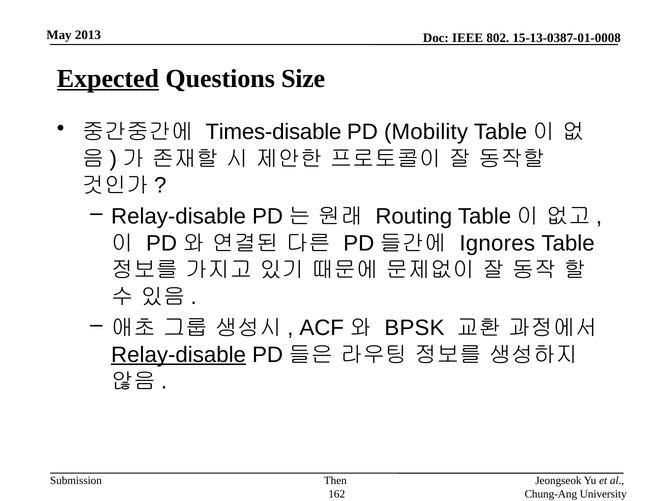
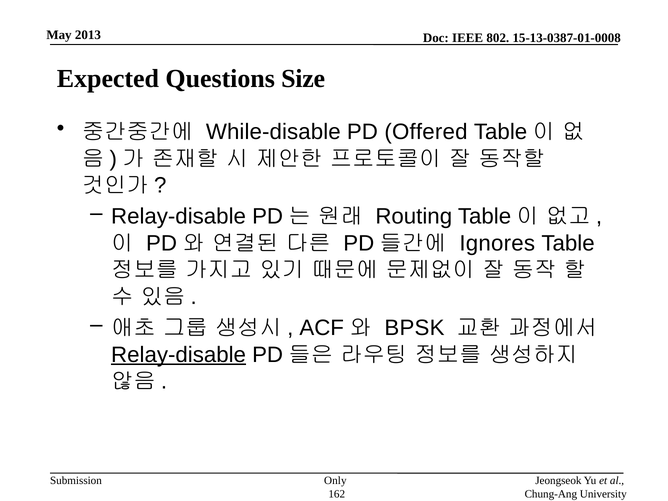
Expected underline: present -> none (108, 78)
Times-disable: Times-disable -> While-disable (273, 132)
Mobility: Mobility -> Offered (426, 132)
Then: Then -> Only (335, 480)
